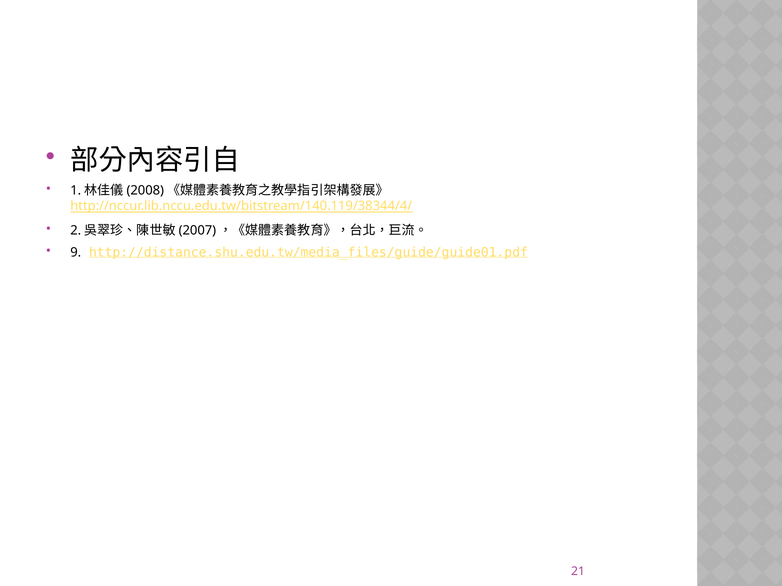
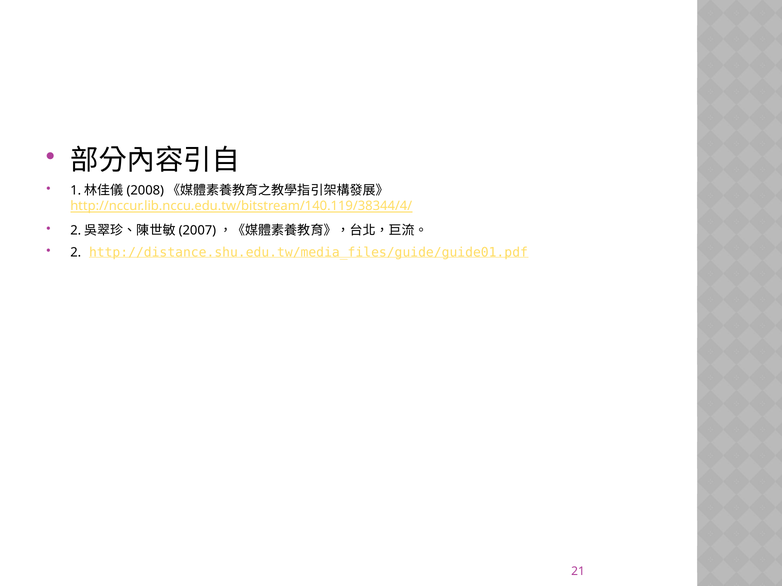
9: 9 -> 2 (76, 253)
